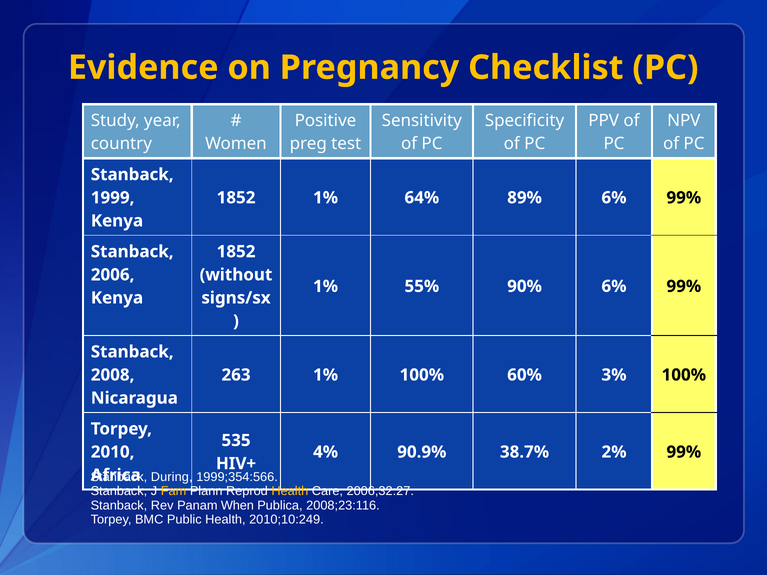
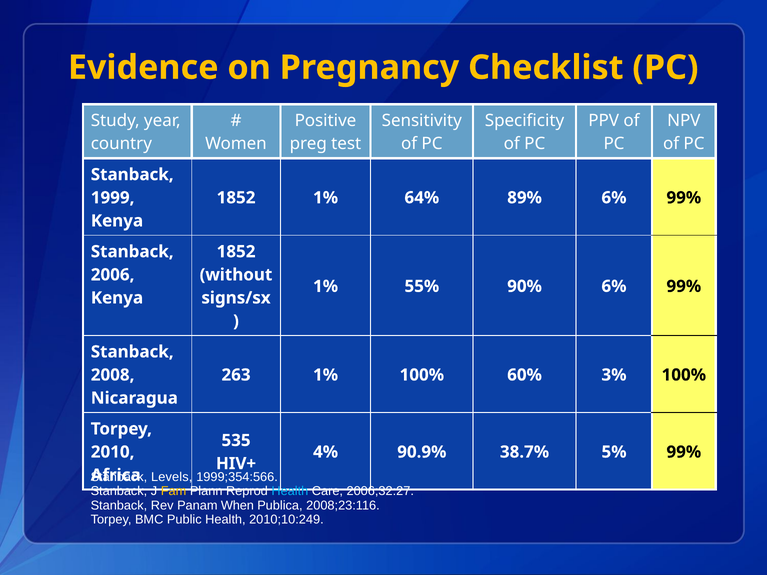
2%: 2% -> 5% (614, 452)
During: During -> Levels (172, 477)
Health colour: yellow -> light blue (290, 491)
